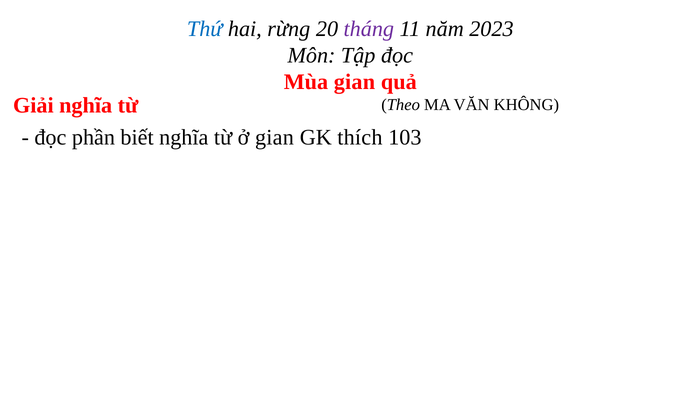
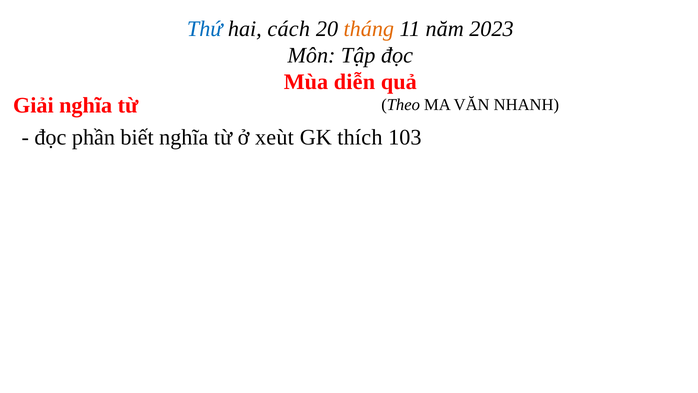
rừng: rừng -> cách (289, 29)
tháng colour: purple -> orange (369, 29)
Mùa gian: gian -> diễn (354, 82)
KHÔNG: KHÔNG -> NHANH (526, 105)
ở gian: gian -> xeùt (274, 137)
